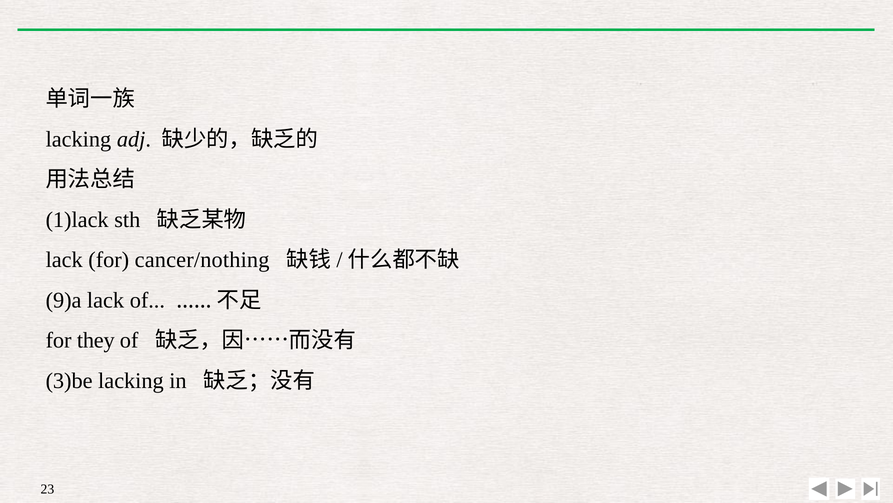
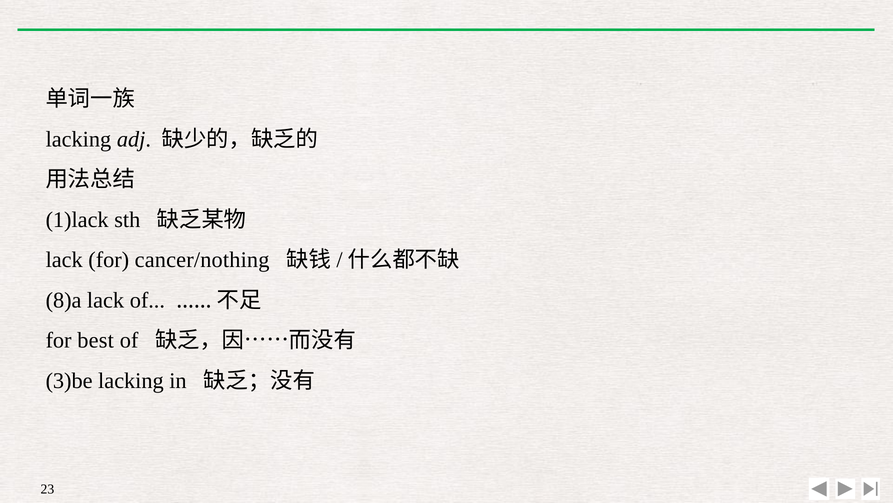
9)a: 9)a -> 8)a (64, 300)
they: they -> best (96, 340)
